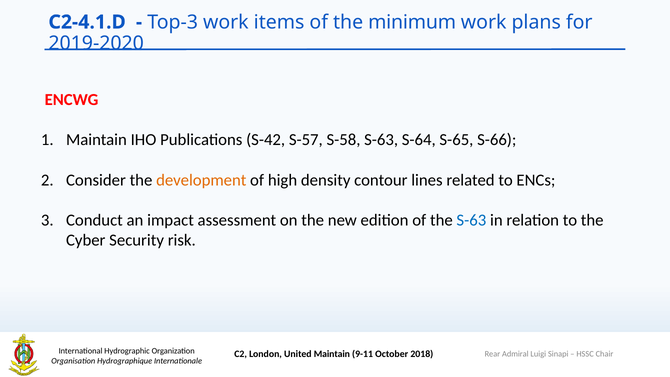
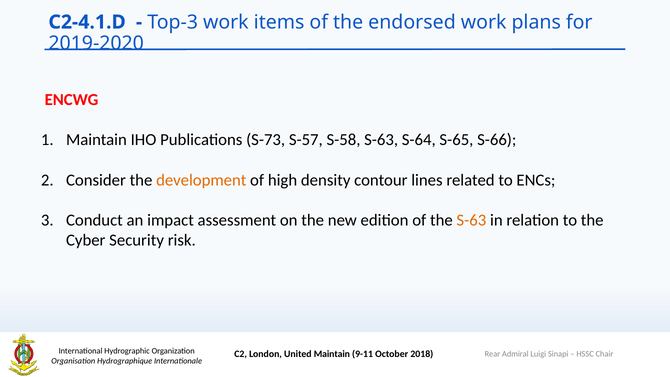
minimum: minimum -> endorsed (412, 22)
S-42: S-42 -> S-73 (266, 140)
S-63 colour: blue -> orange (471, 220)
